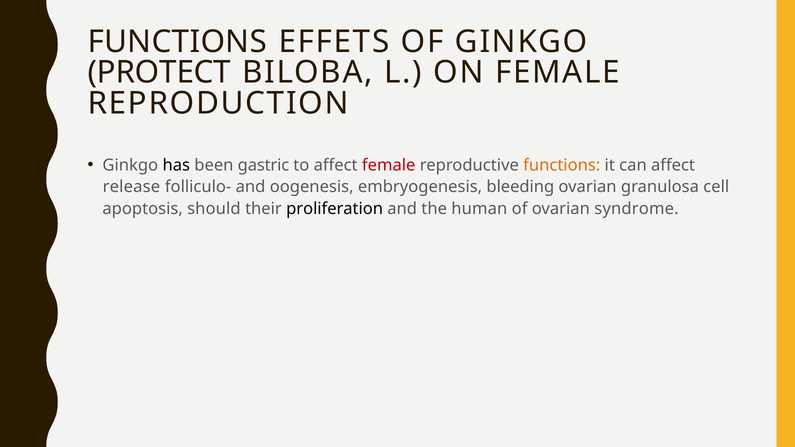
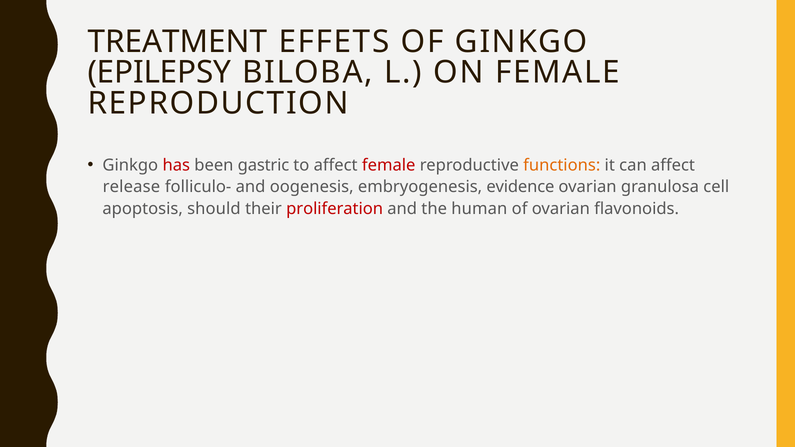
FUNCTIONS: FUNCTIONS -> TREATMENT (177, 42)
PROTECT: PROTECT -> EPILEPSY (159, 73)
has colour: black -> red (176, 165)
bleeding: bleeding -> evidence (520, 187)
proliferation colour: black -> red (335, 209)
syndrome: syndrome -> flavonoids (637, 209)
